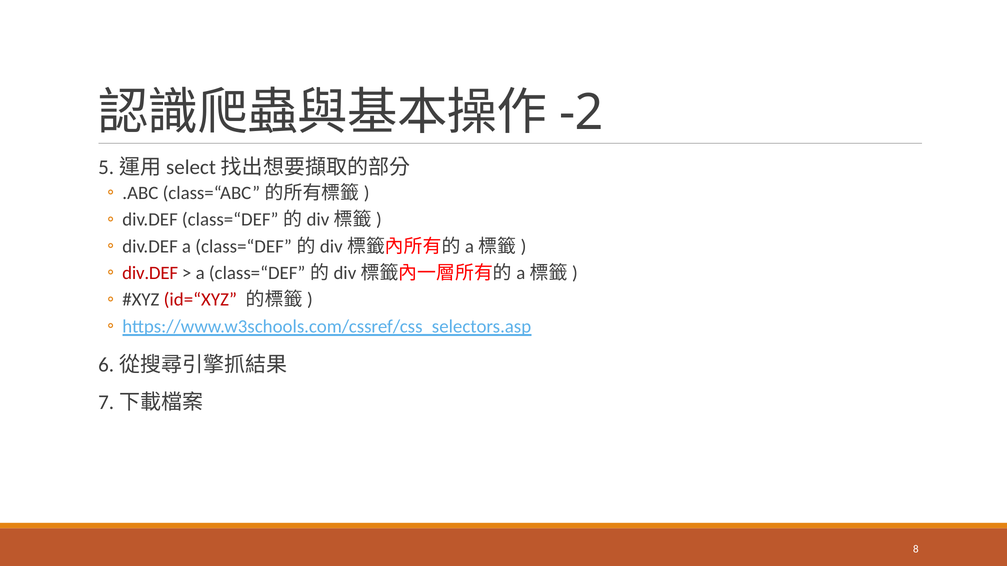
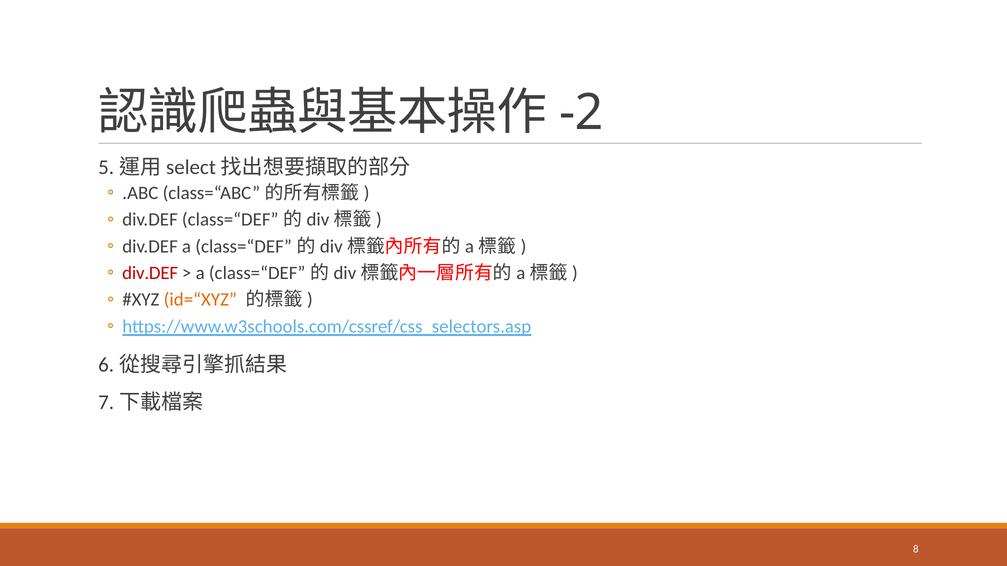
id=“XYZ colour: red -> orange (200, 300)
